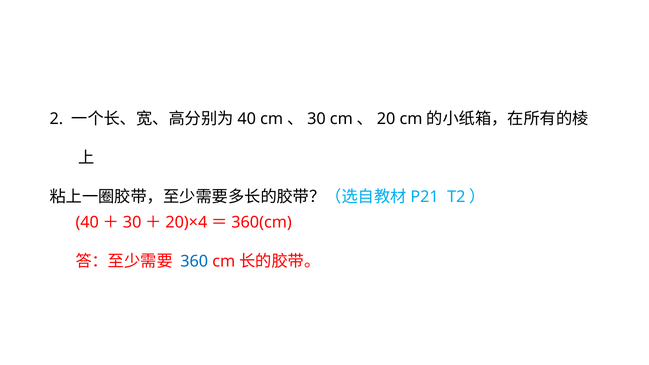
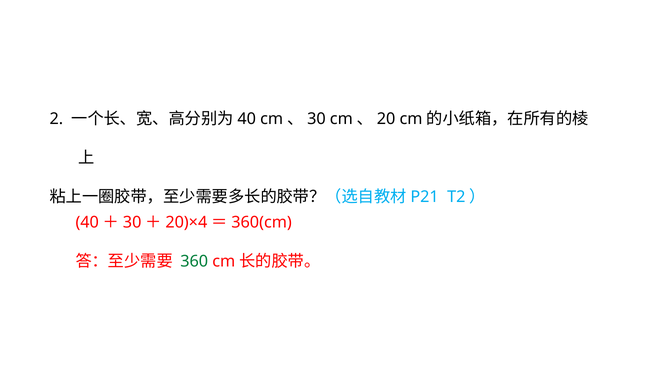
360 colour: blue -> green (194, 262)
